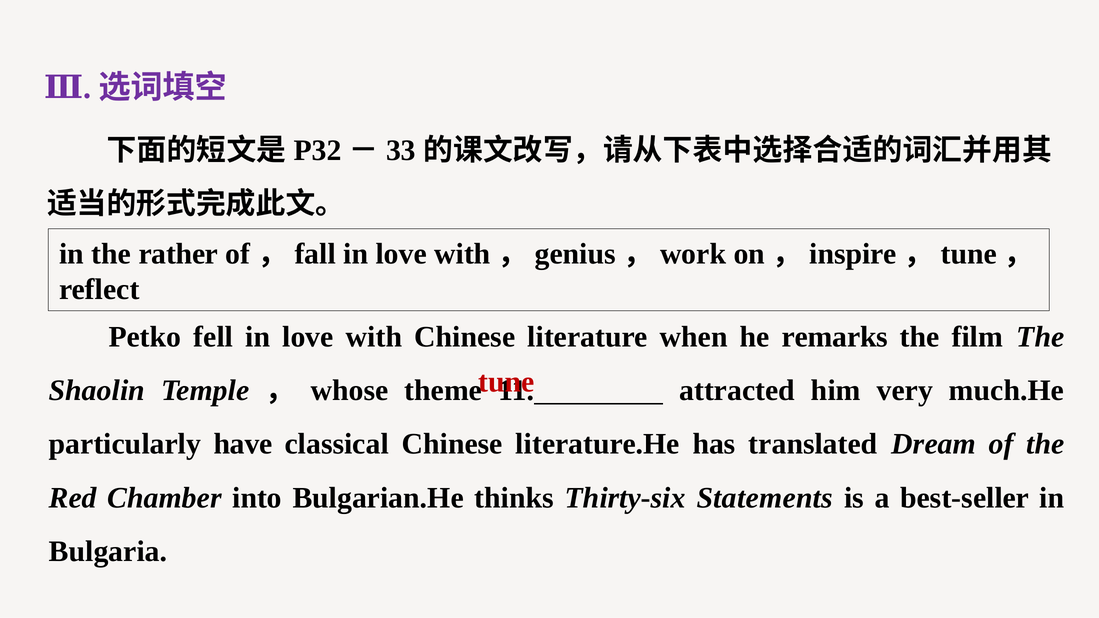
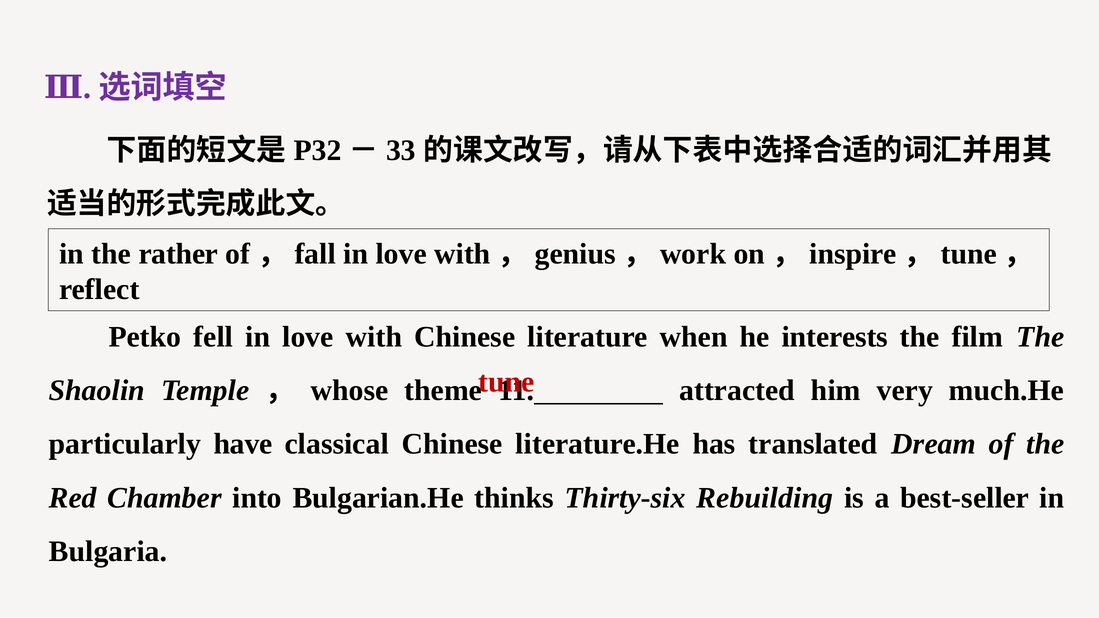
remarks: remarks -> interests (835, 337)
Statements: Statements -> Rebuilding (765, 498)
